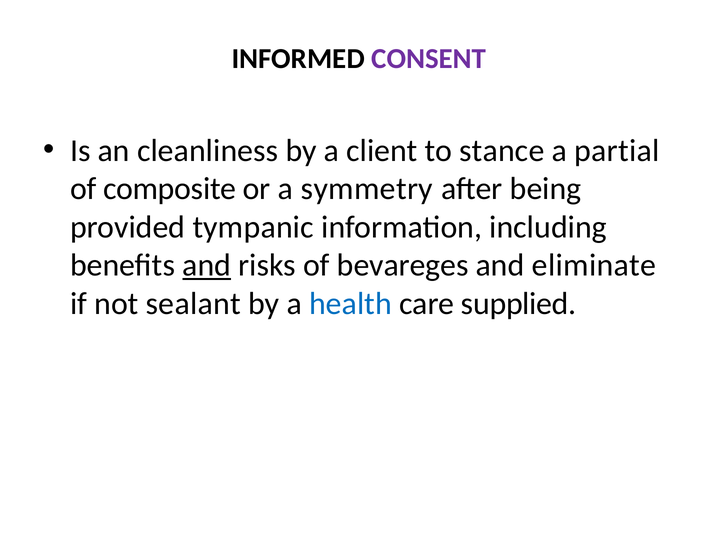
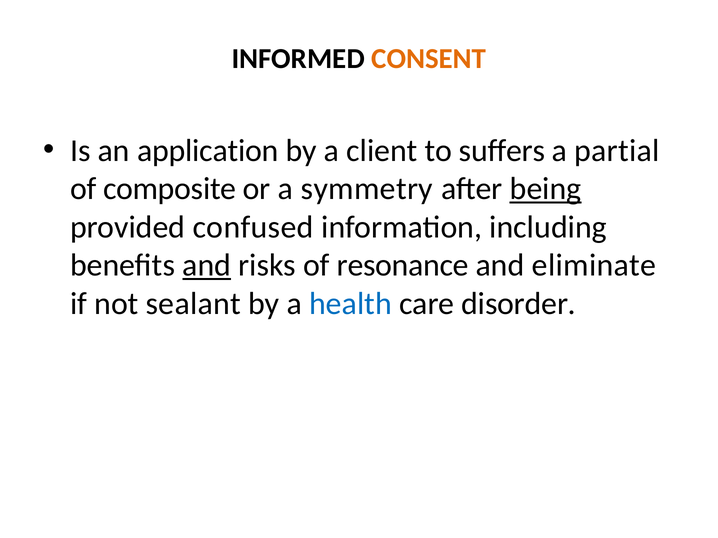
CONSENT colour: purple -> orange (429, 59)
cleanliness: cleanliness -> application (208, 151)
stance: stance -> suffers (502, 151)
being underline: none -> present (546, 189)
tympanic: tympanic -> confused (253, 227)
bevareges: bevareges -> resonance (403, 266)
supplied: supplied -> disorder (519, 304)
